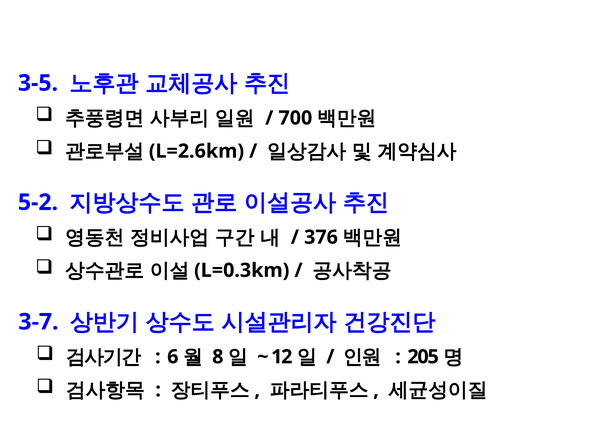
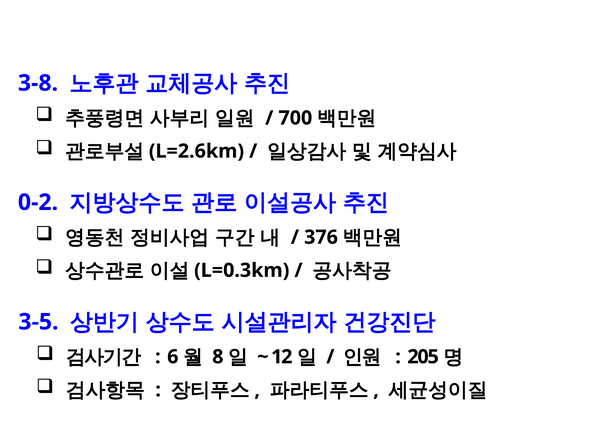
3-5: 3-5 -> 3-8 (38, 83)
5-2: 5-2 -> 0-2 (38, 202)
3-7: 3-7 -> 3-5 (38, 322)
